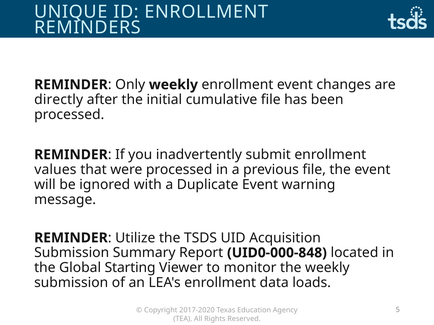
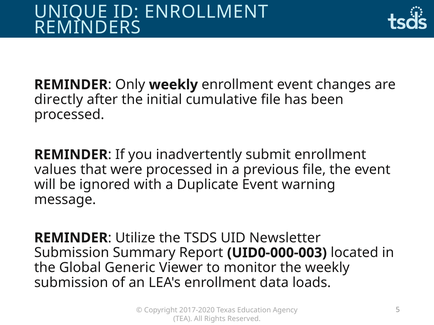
Acquisition: Acquisition -> Newsletter (285, 238)
UID0-000-848: UID0-000-848 -> UID0-000-003 (277, 253)
Starting: Starting -> Generic (130, 268)
